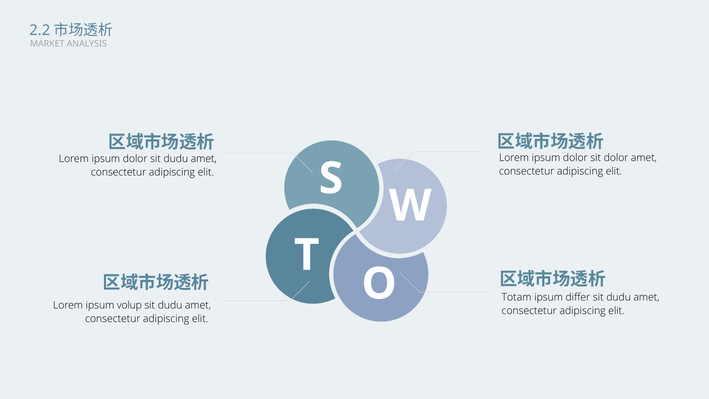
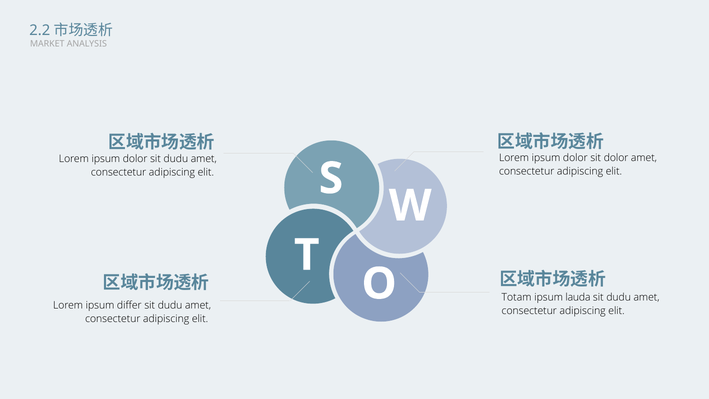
differ: differ -> lauda (578, 297)
volup: volup -> differ (129, 305)
